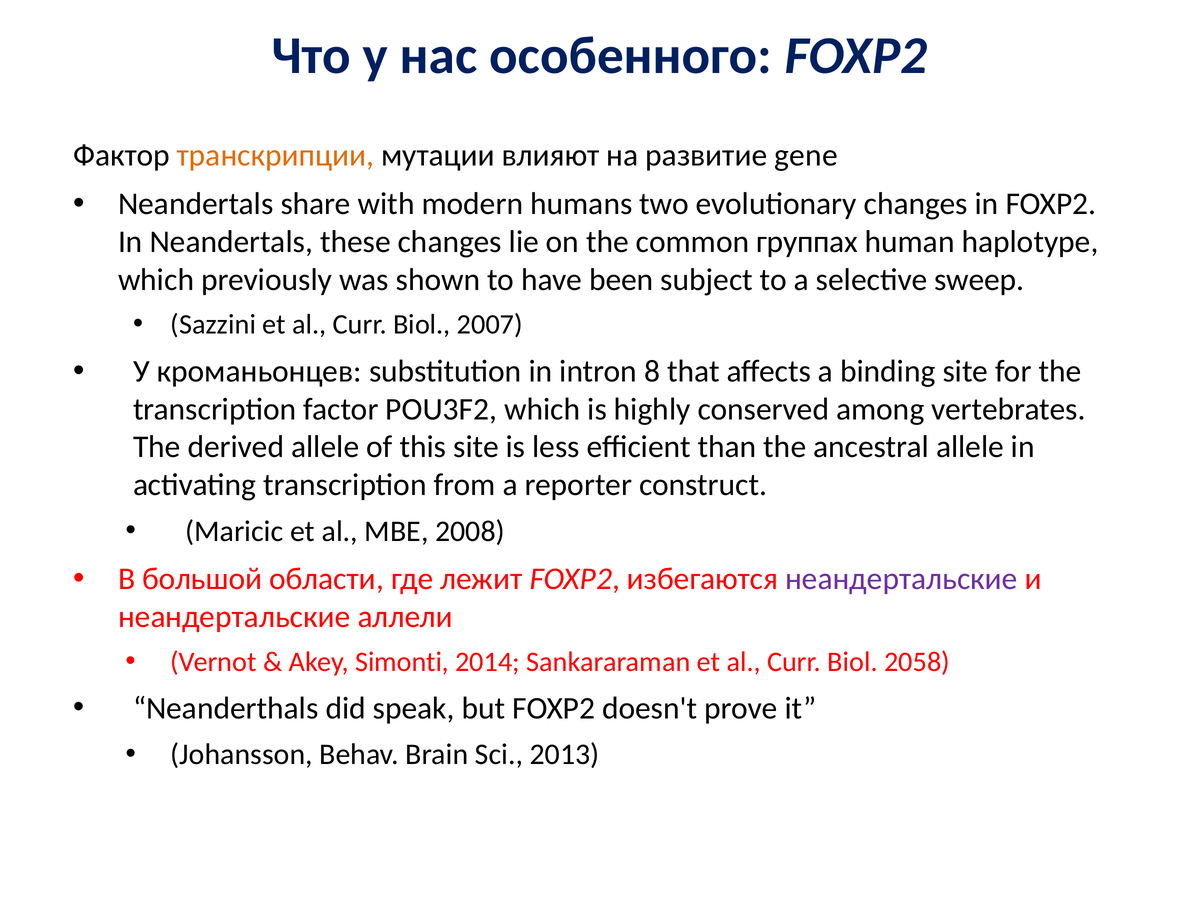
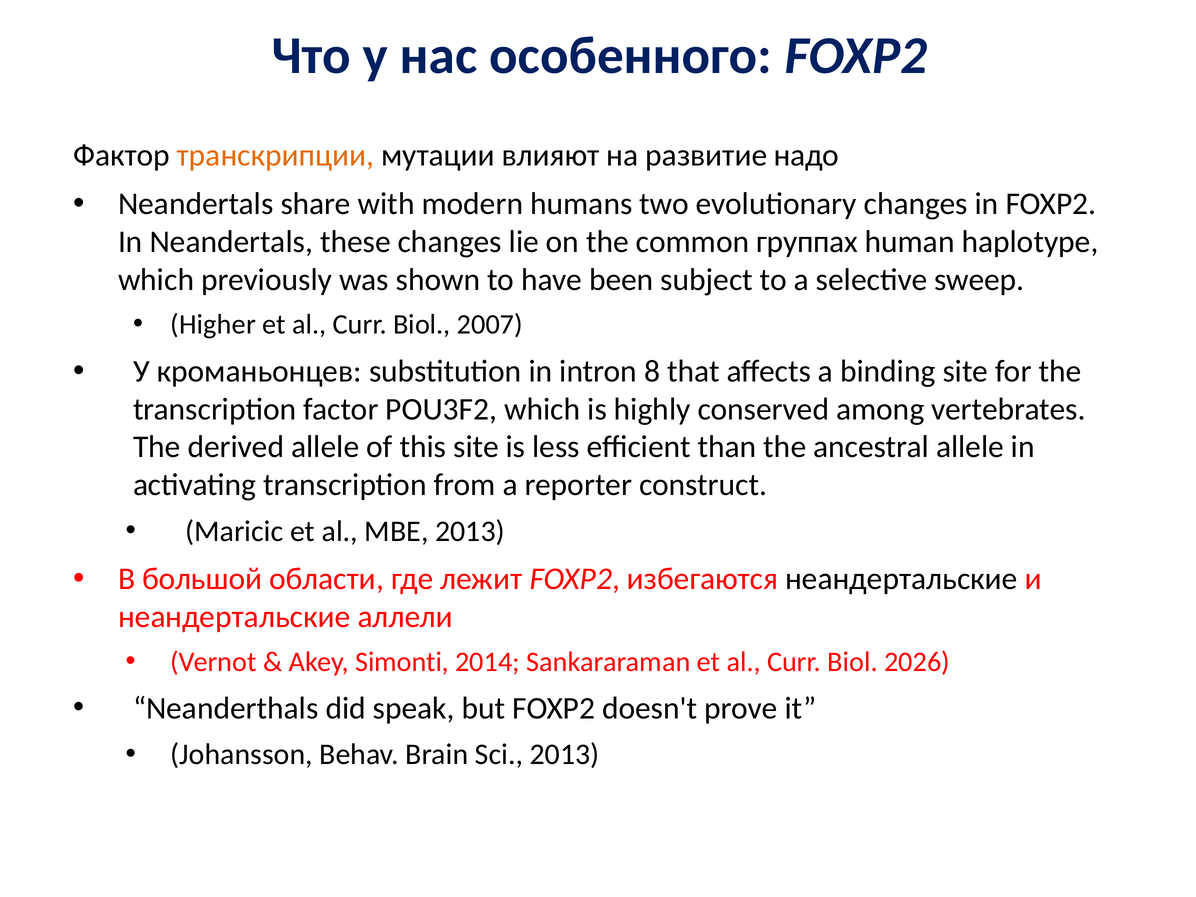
gene: gene -> надо (806, 155)
Sazzini: Sazzini -> Higher (213, 325)
MBE 2008: 2008 -> 2013 (470, 531)
неандертальские colour: purple -> black (901, 579)
2058: 2058 -> 2026 (917, 662)
